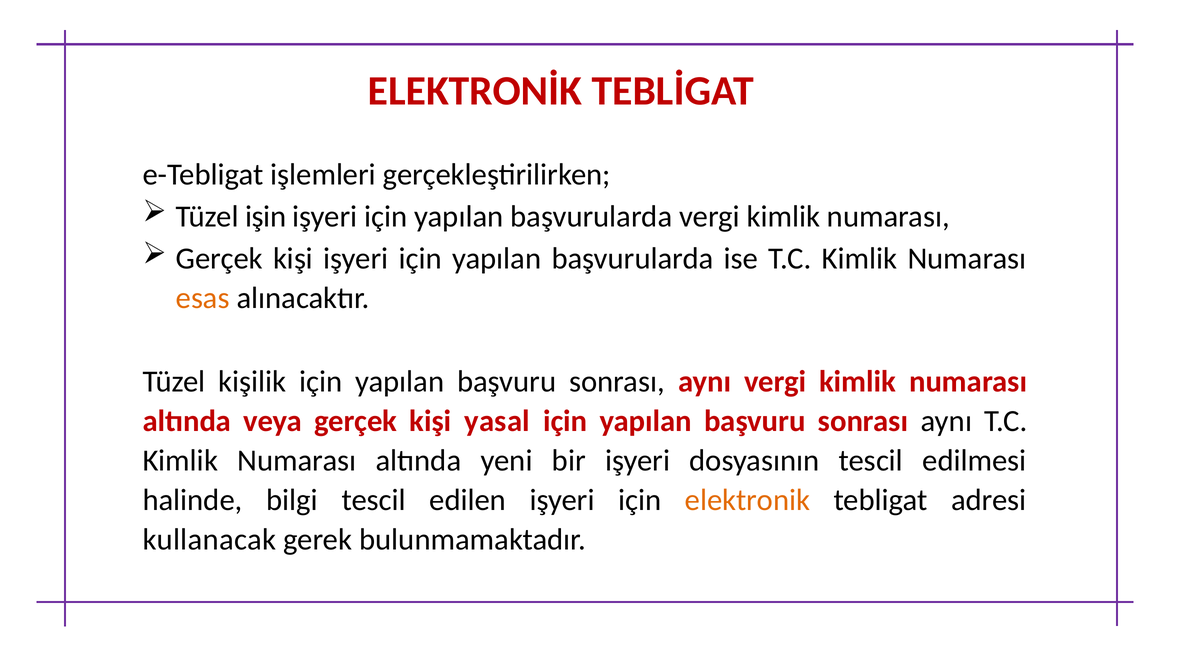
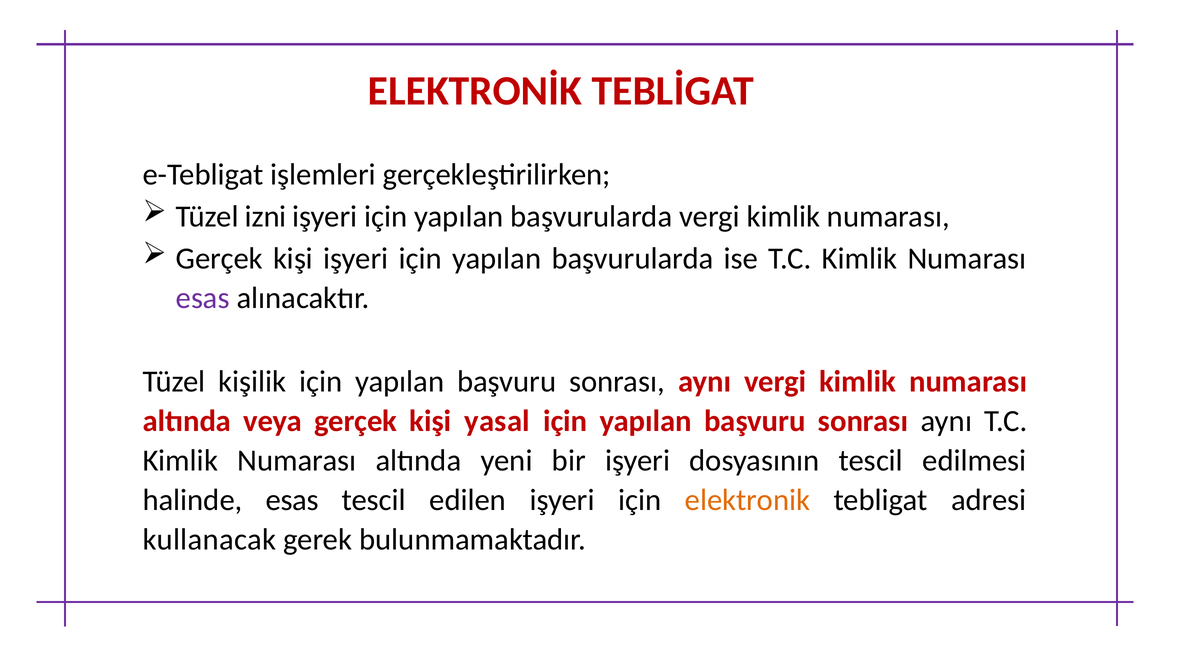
işin: işin -> izni (266, 217)
esas colour: orange -> purple (203, 298)
halinde bilgi: bilgi -> esas (292, 500)
